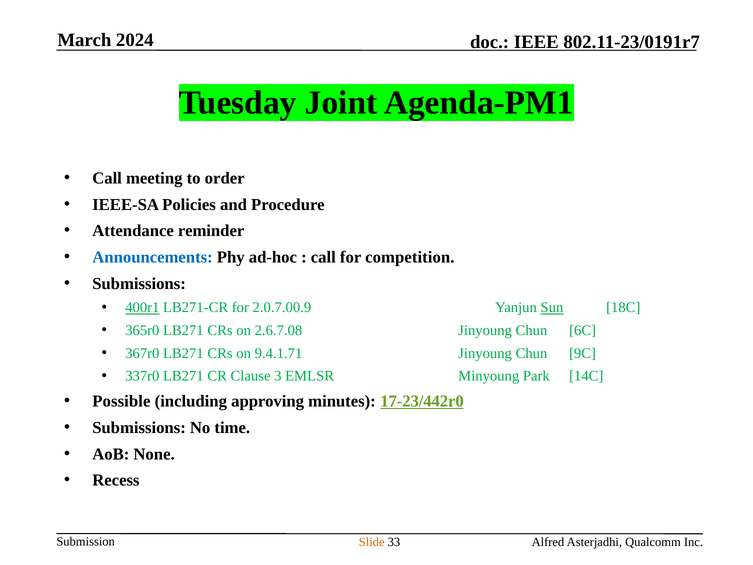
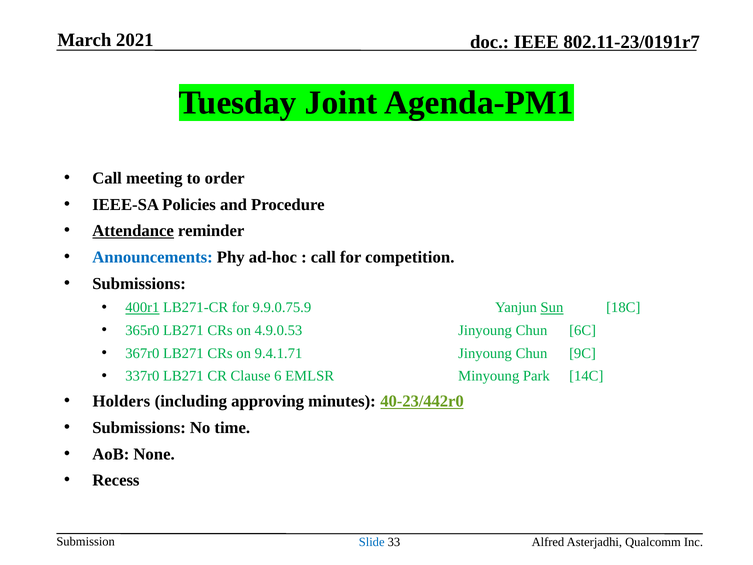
2024: 2024 -> 2021 (135, 40)
Attendance underline: none -> present (133, 231)
2.0.7.00.9: 2.0.7.00.9 -> 9.9.0.75.9 (282, 307)
2.6.7.08: 2.6.7.08 -> 4.9.0.53 (278, 330)
3: 3 -> 6 (278, 376)
Possible: Possible -> Holders (121, 401)
17-23/442r0: 17-23/442r0 -> 40-23/442r0 (422, 401)
Slide colour: orange -> blue (372, 542)
